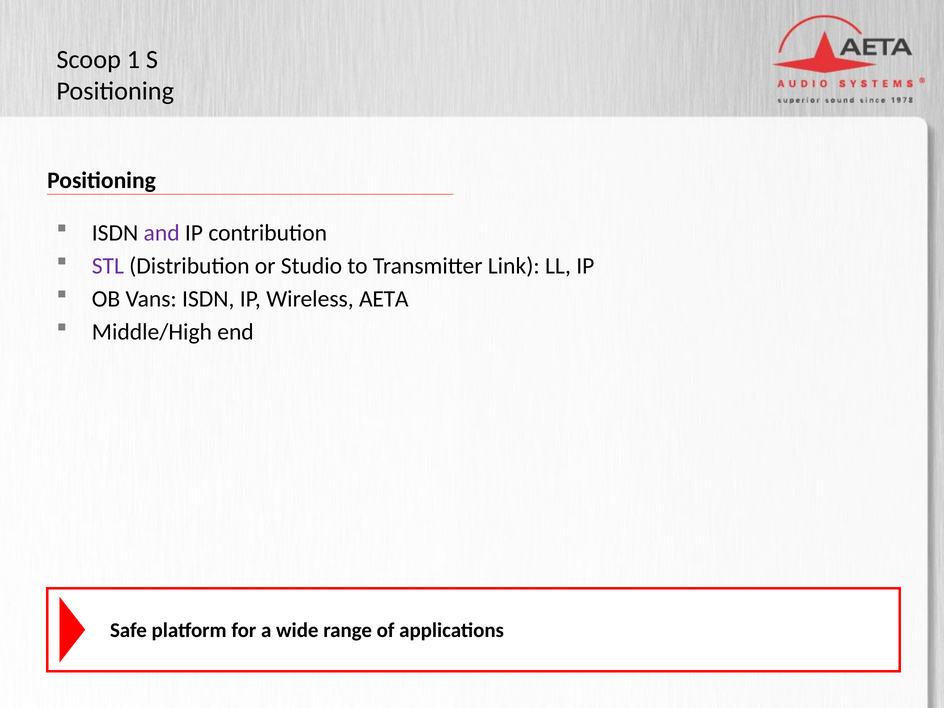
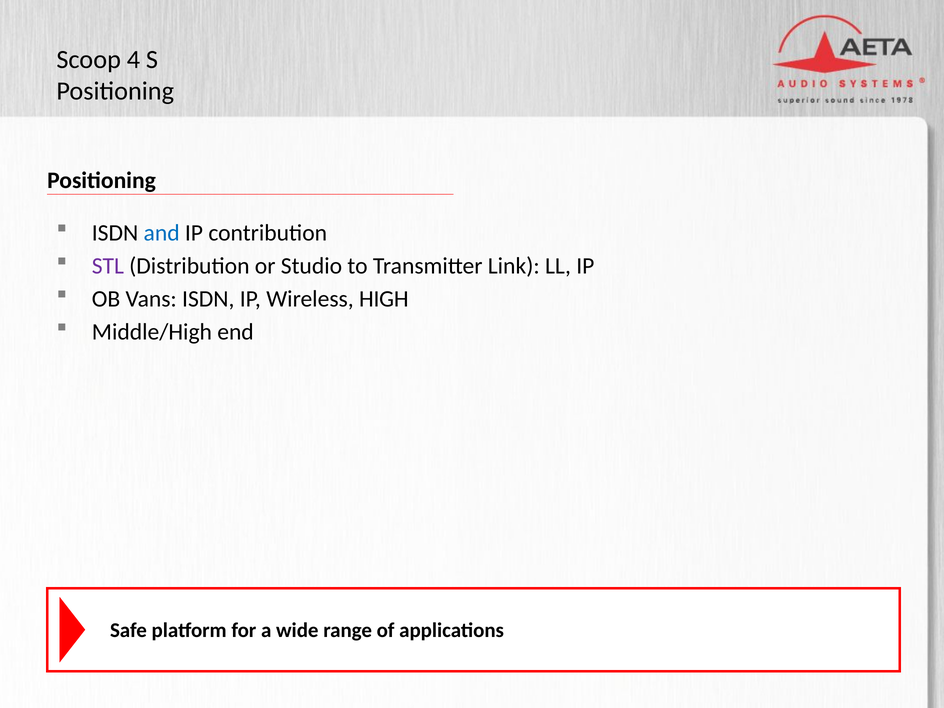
1: 1 -> 4 (133, 60)
and colour: purple -> blue (162, 233)
AETA: AETA -> HIGH (384, 299)
